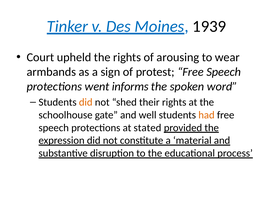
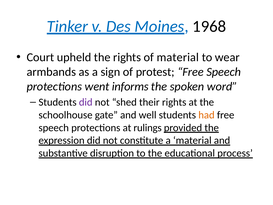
1939: 1939 -> 1968 (209, 26)
of arousing: arousing -> material (178, 57)
did colour: orange -> purple (86, 102)
stated: stated -> rulings (148, 128)
